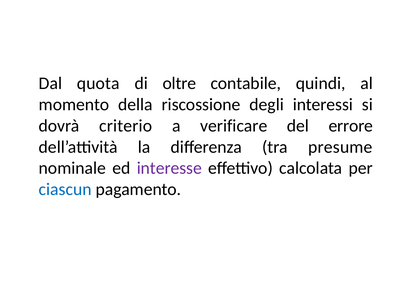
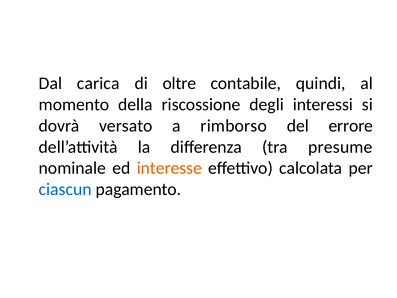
quota: quota -> carica (98, 83)
criterio: criterio -> versato (126, 126)
verificare: verificare -> rimborso (234, 126)
interesse colour: purple -> orange (169, 168)
